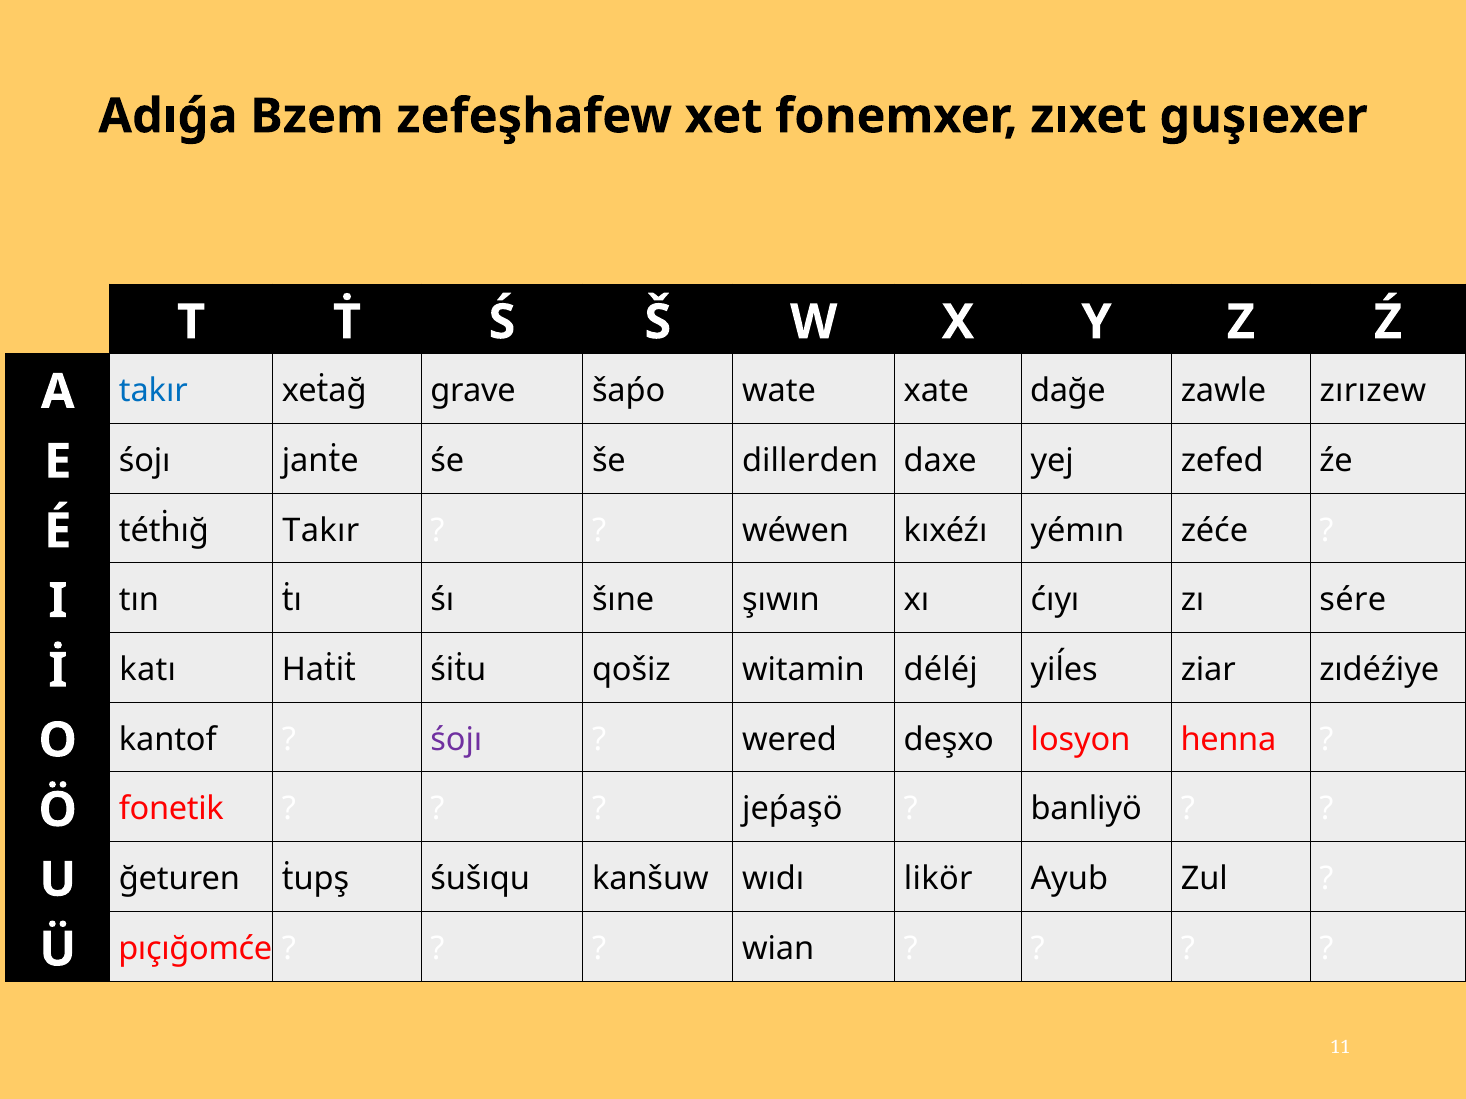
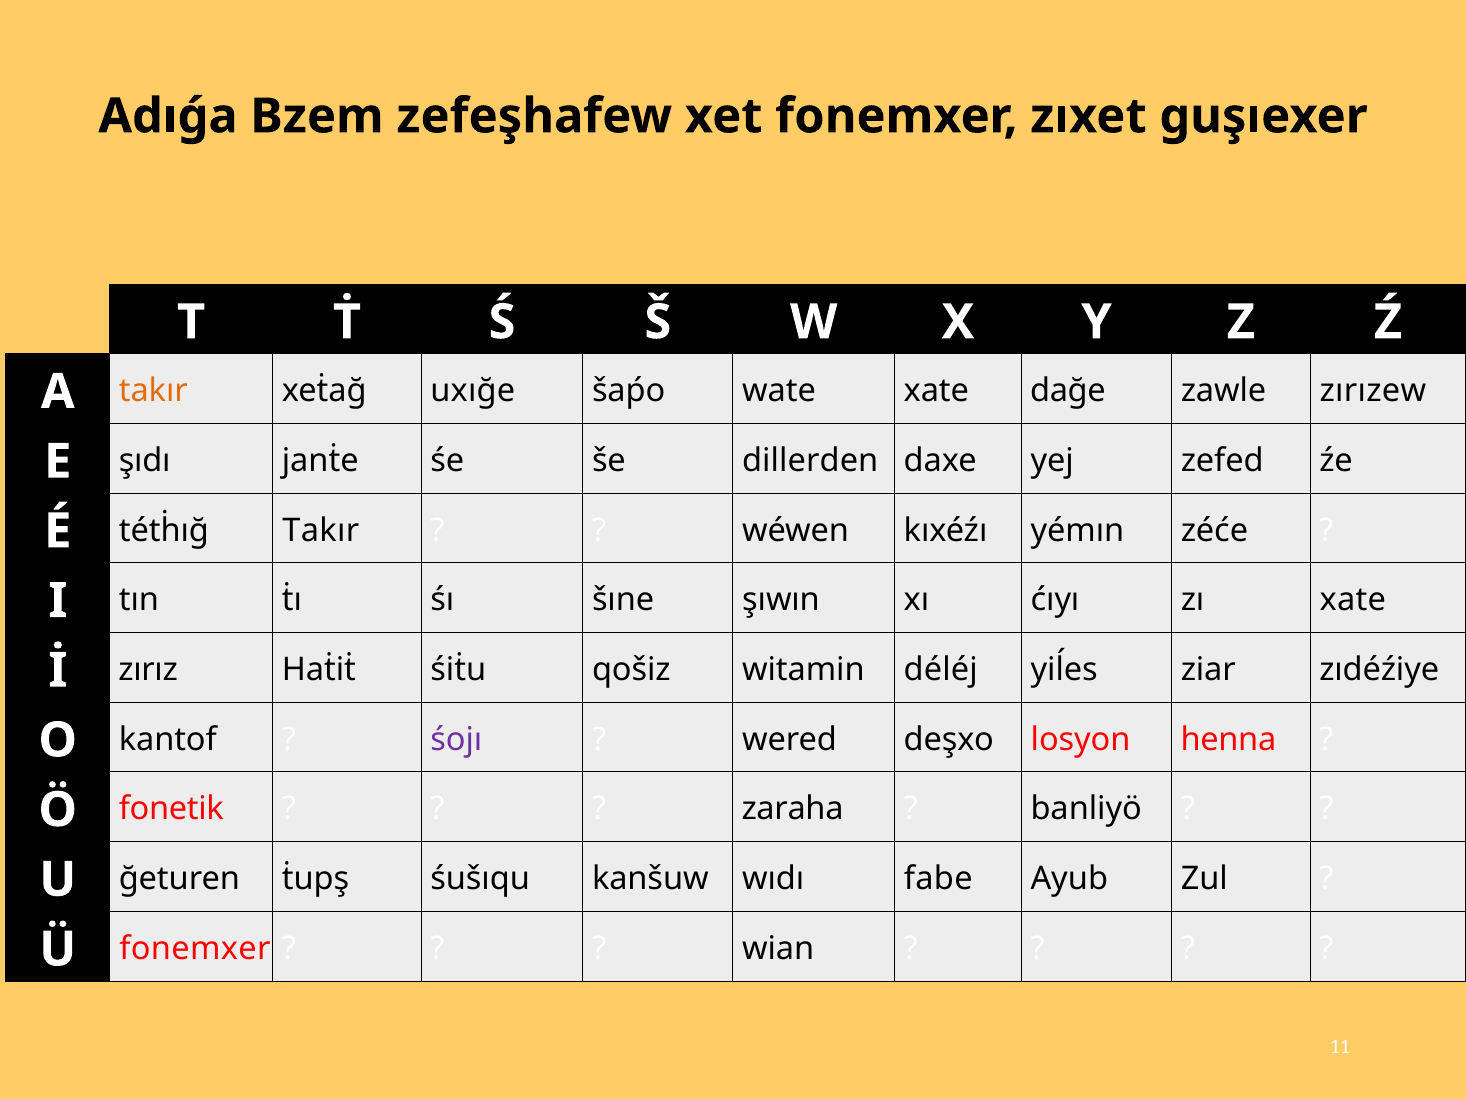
takır colour: blue -> orange (153, 391)
grave: grave -> uxığe (473, 391)
śojı: śojı -> şıdı (145, 461)
zı sére: sére -> xate (1353, 600)
katı: katı -> zırız (148, 670)
jeṕaşö: jeṕaşö -> zaraha (793, 809)
likör: likör -> fabe (938, 879)
Ü pıçığomće: pıçığomće -> fonemxer (195, 949)
